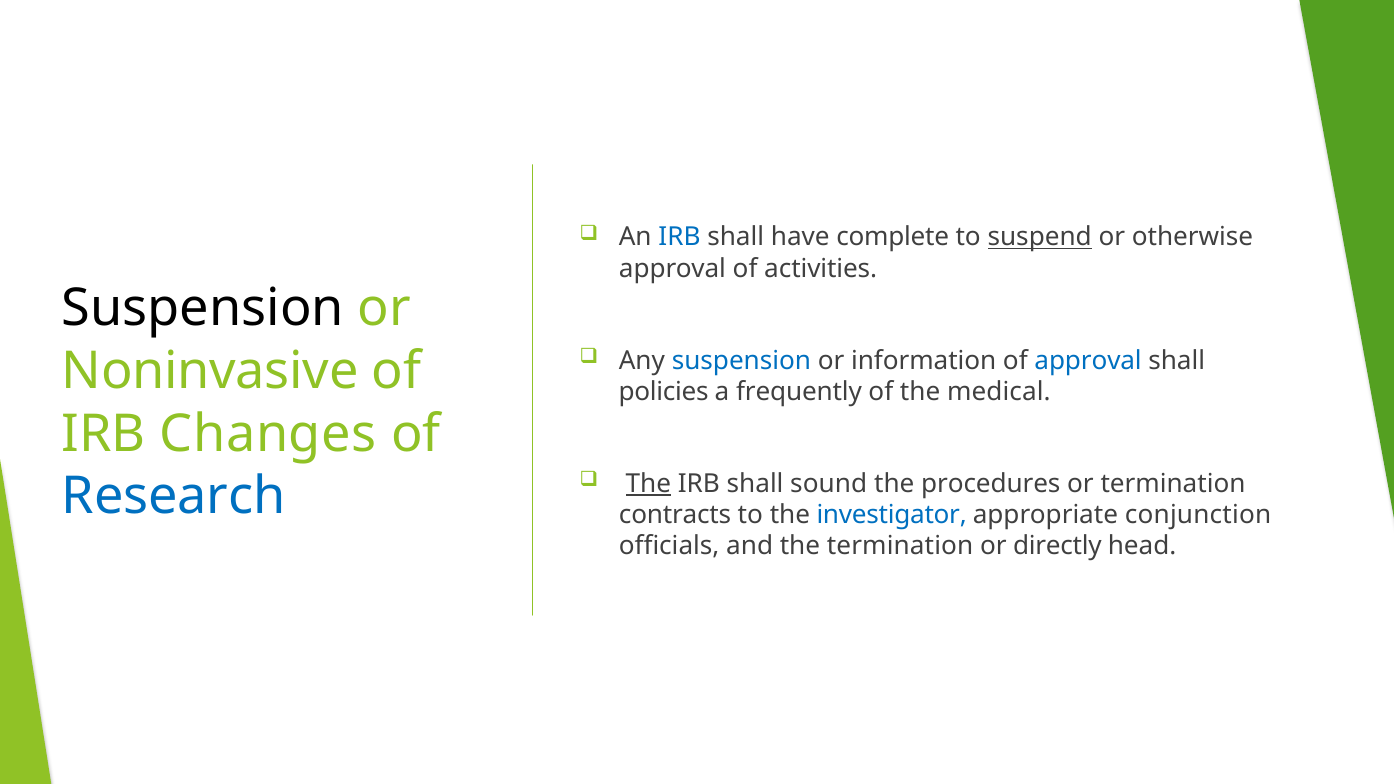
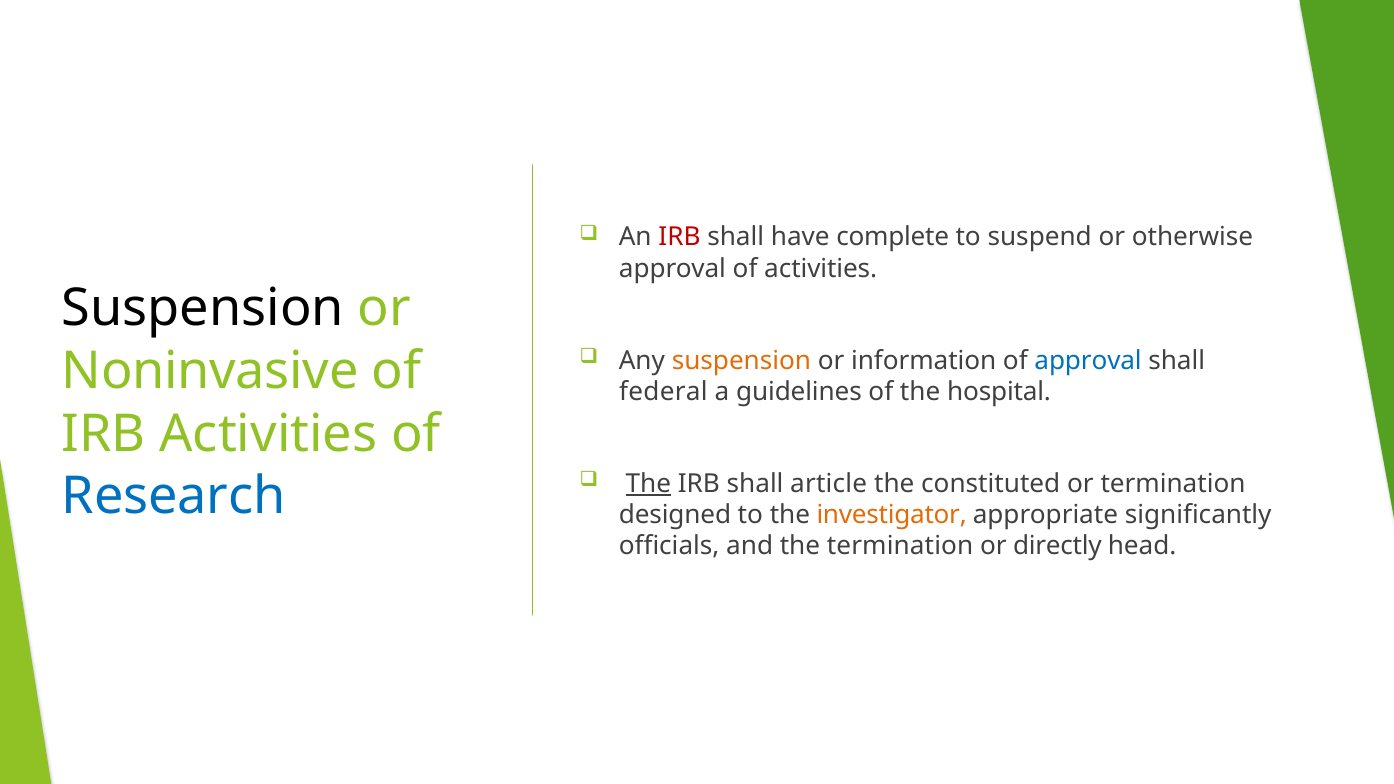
IRB colour: blue -> red (679, 237)
suspend underline: present -> none (1040, 237)
suspension colour: blue -> orange (741, 360)
policies: policies -> federal (663, 392)
frequently: frequently -> guidelines (799, 392)
medical: medical -> hospital (999, 392)
IRB Changes: Changes -> Activities (268, 434)
sound: sound -> article (829, 484)
procedures: procedures -> constituted (991, 484)
contracts: contracts -> designed (675, 515)
investigator colour: blue -> orange (892, 515)
conjunction: conjunction -> significantly (1198, 515)
